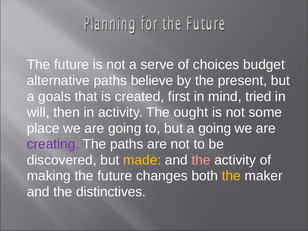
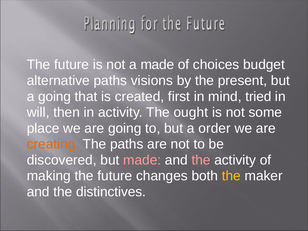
a serve: serve -> made (157, 65)
believe: believe -> visions (152, 81)
a goals: goals -> going (55, 97)
a going: going -> order (215, 128)
creating colour: purple -> orange (53, 144)
made colour: yellow -> pink (142, 160)
